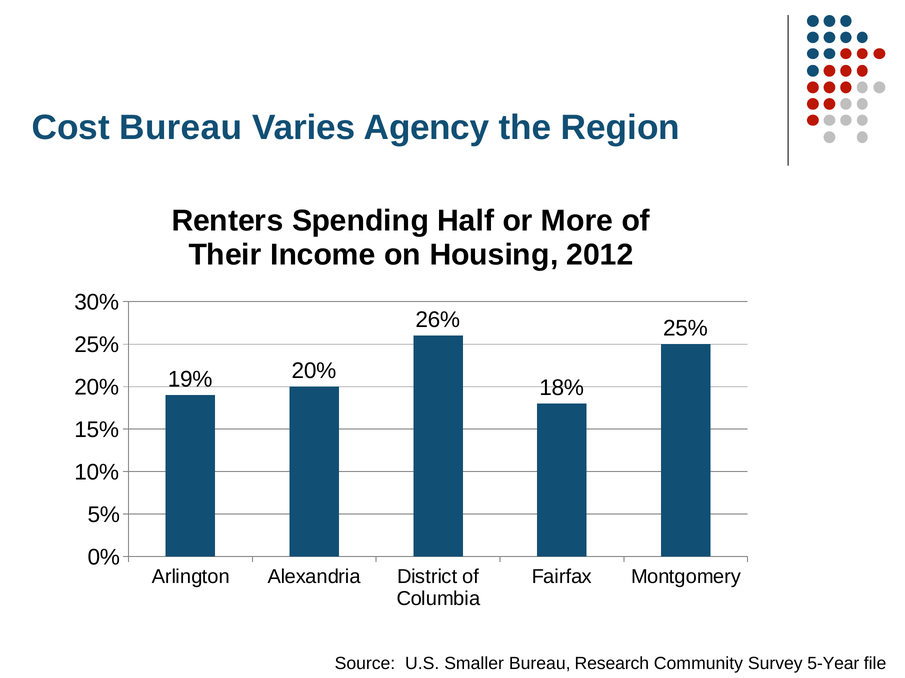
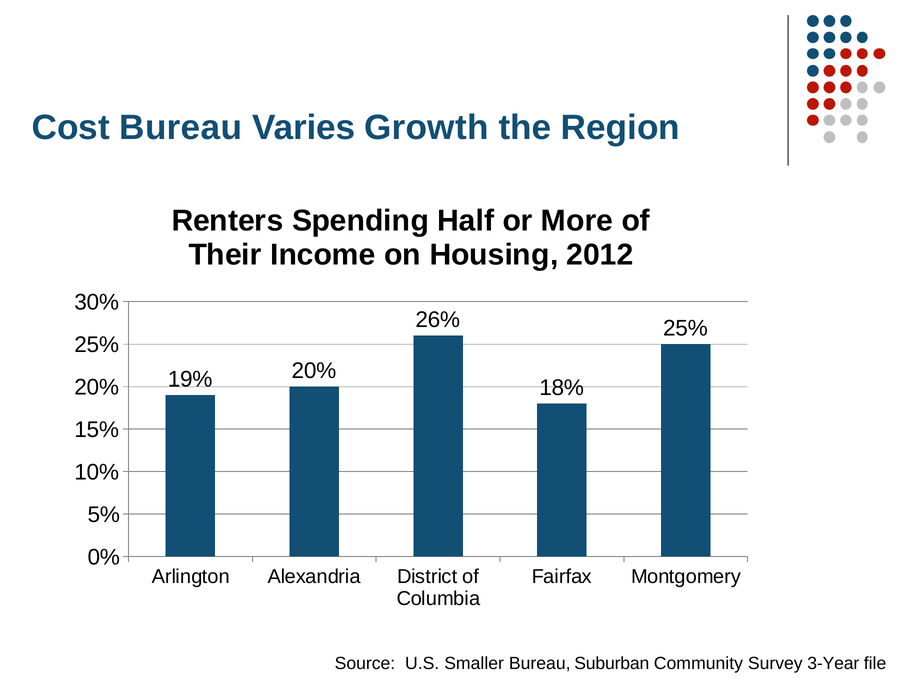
Agency: Agency -> Growth (426, 128)
Research: Research -> Suburban (612, 664)
5-Year: 5-Year -> 3-Year (833, 664)
